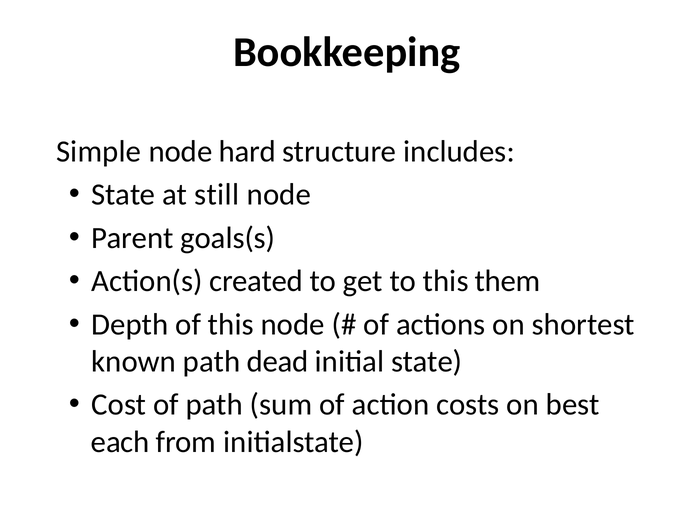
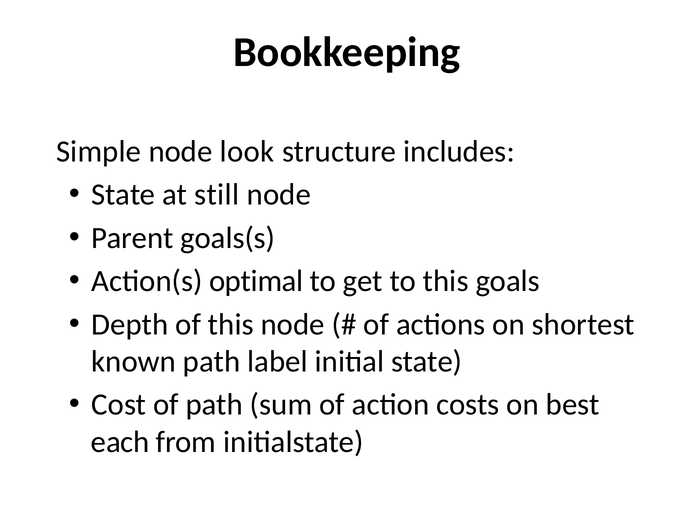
hard: hard -> look (247, 151)
created: created -> optimal (256, 281)
them: them -> goals (508, 281)
dead: dead -> label (278, 361)
